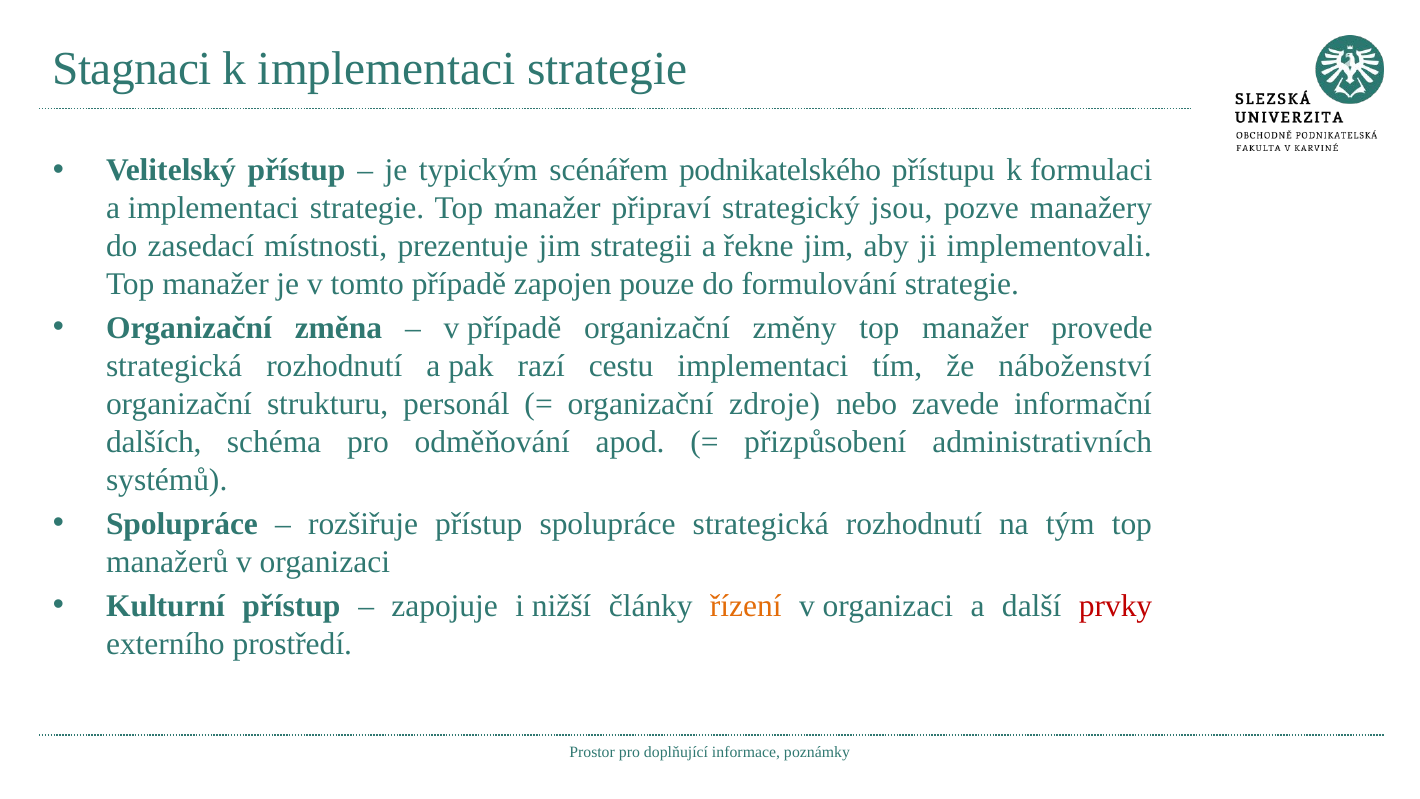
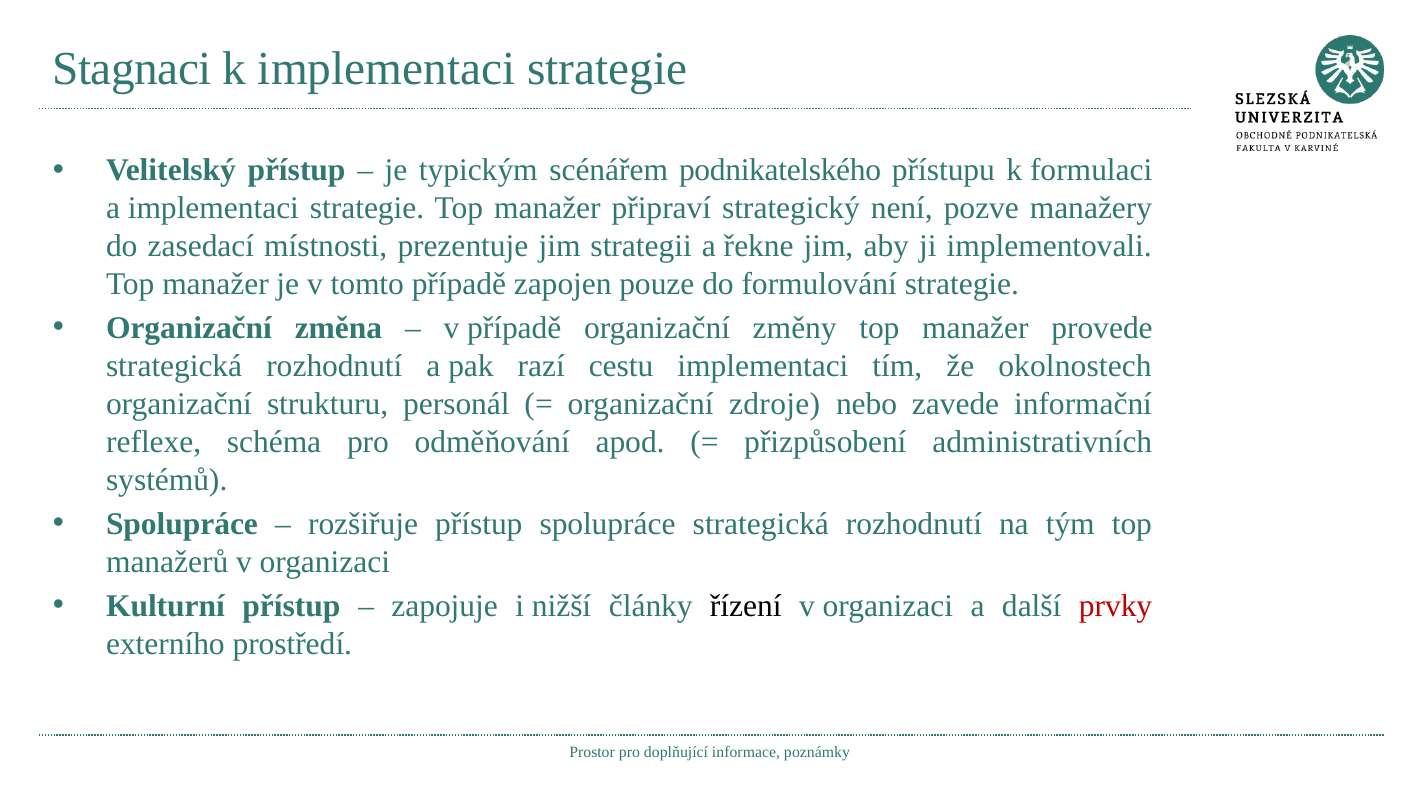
jsou: jsou -> není (902, 208)
náboženství: náboženství -> okolnostech (1075, 366)
dalších: dalších -> reflexe (154, 442)
řízení colour: orange -> black (746, 606)
